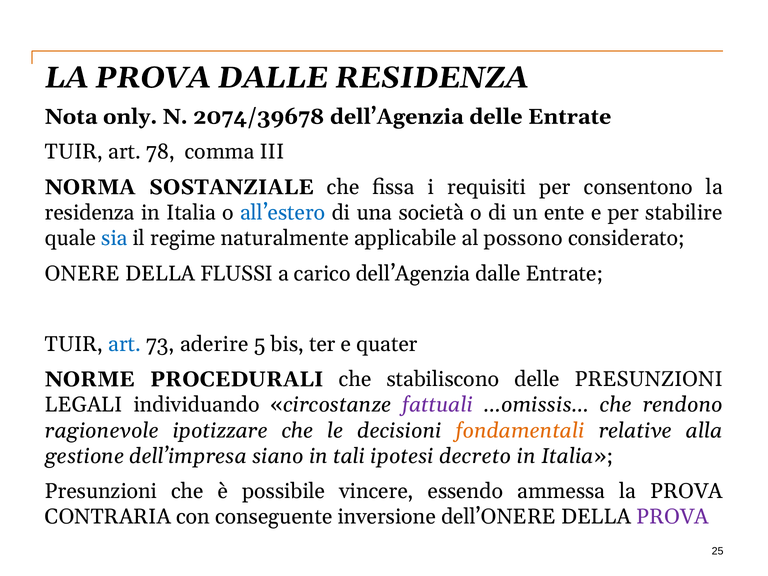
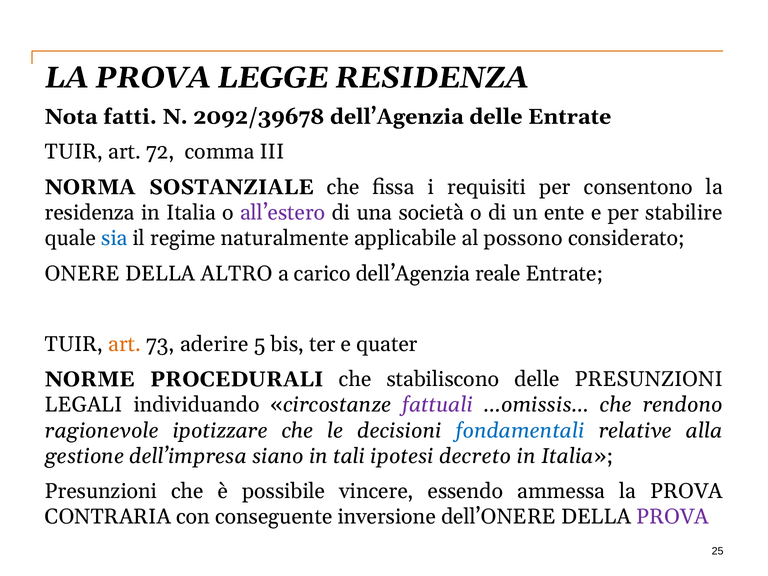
PROVA DALLE: DALLE -> LEGGE (273, 78)
only: only -> fatti (130, 117)
2074/39678: 2074/39678 -> 2092/39678 (259, 117)
78: 78 -> 72 (160, 152)
all’estero colour: blue -> purple (283, 213)
FLUSSI: FLUSSI -> ALTRO (237, 274)
dell’Agenzia dalle: dalle -> reale (498, 274)
art colour: blue -> orange (125, 344)
fondamentali colour: orange -> blue (520, 431)
